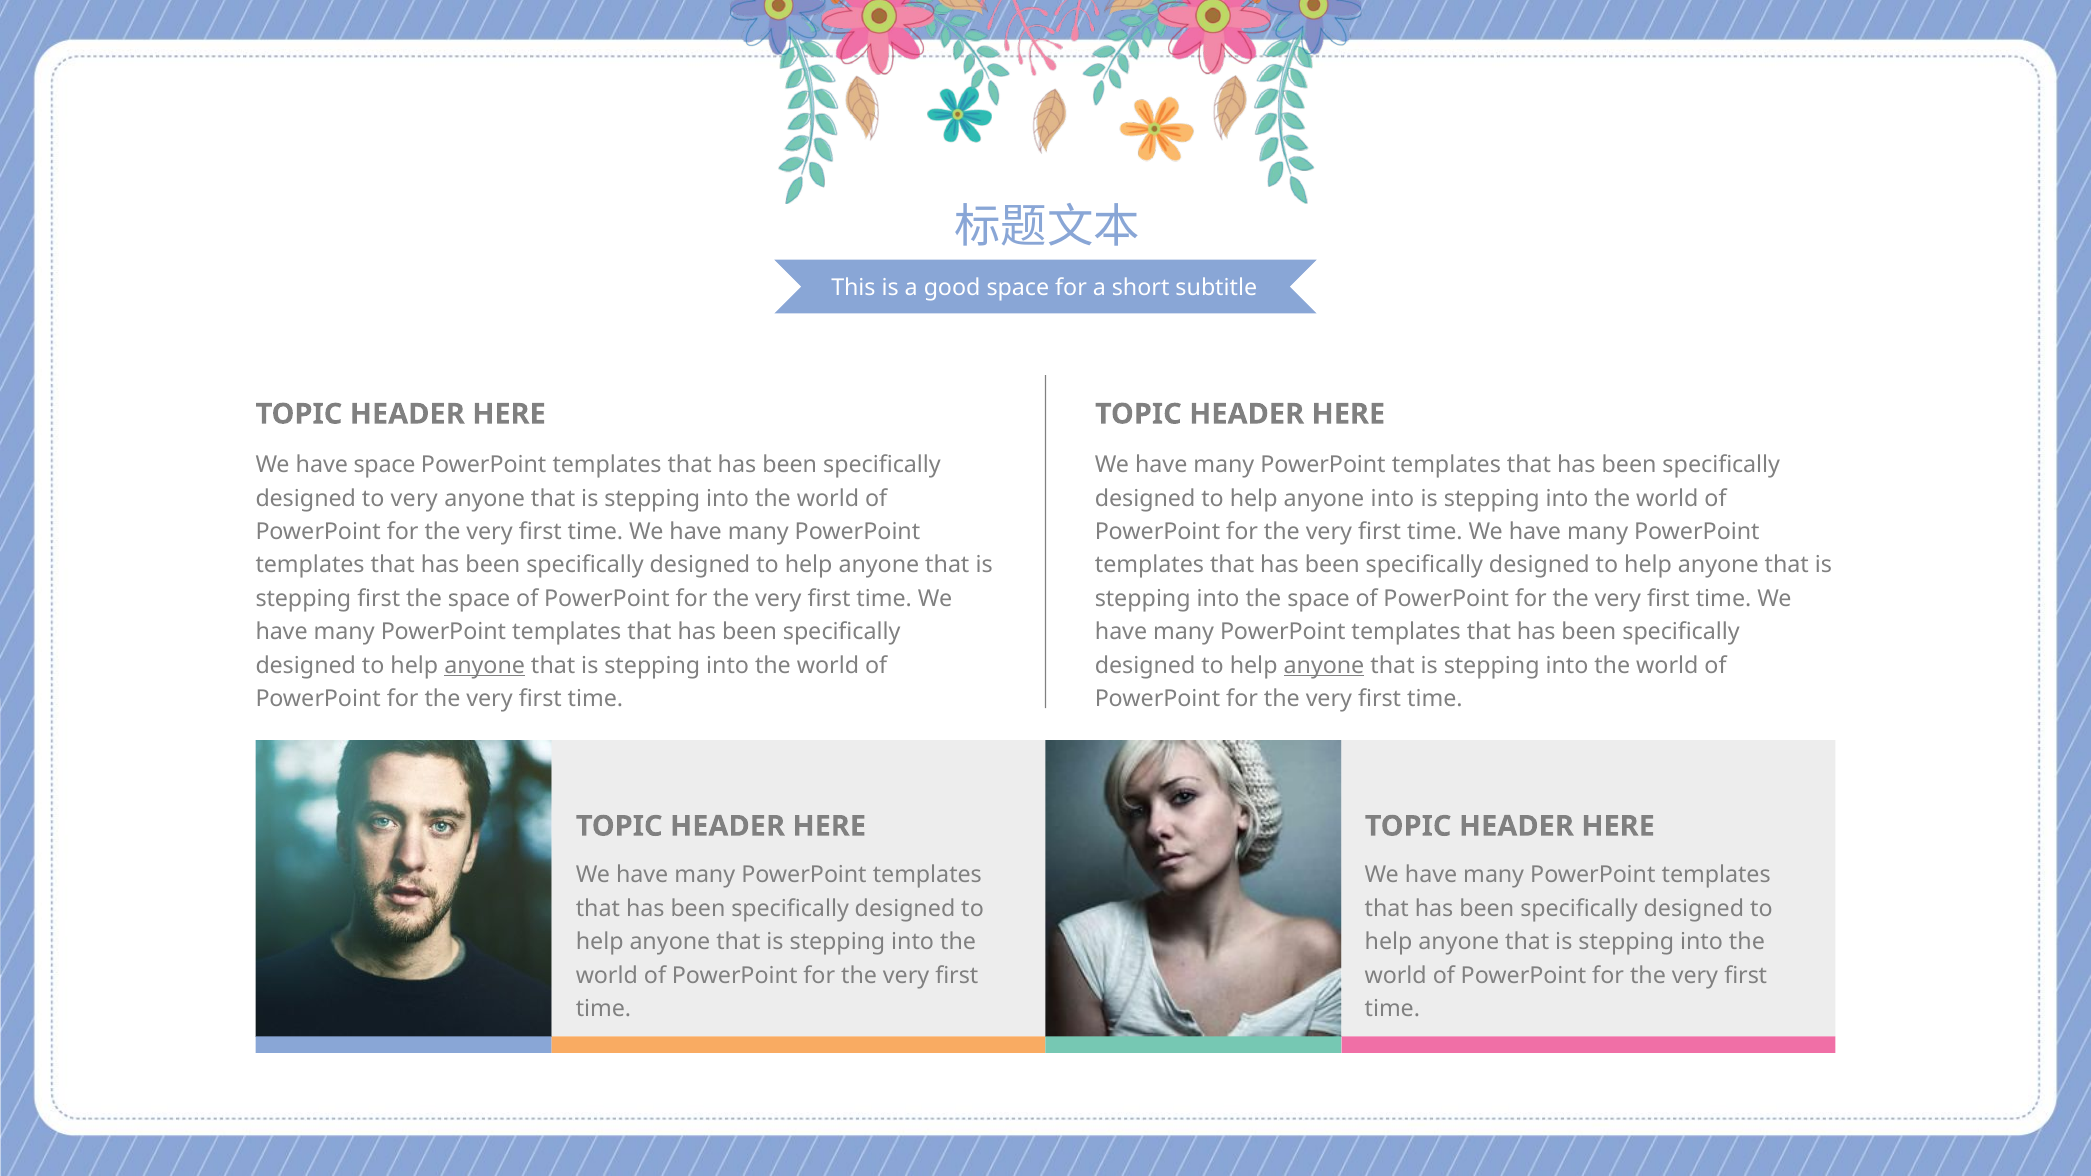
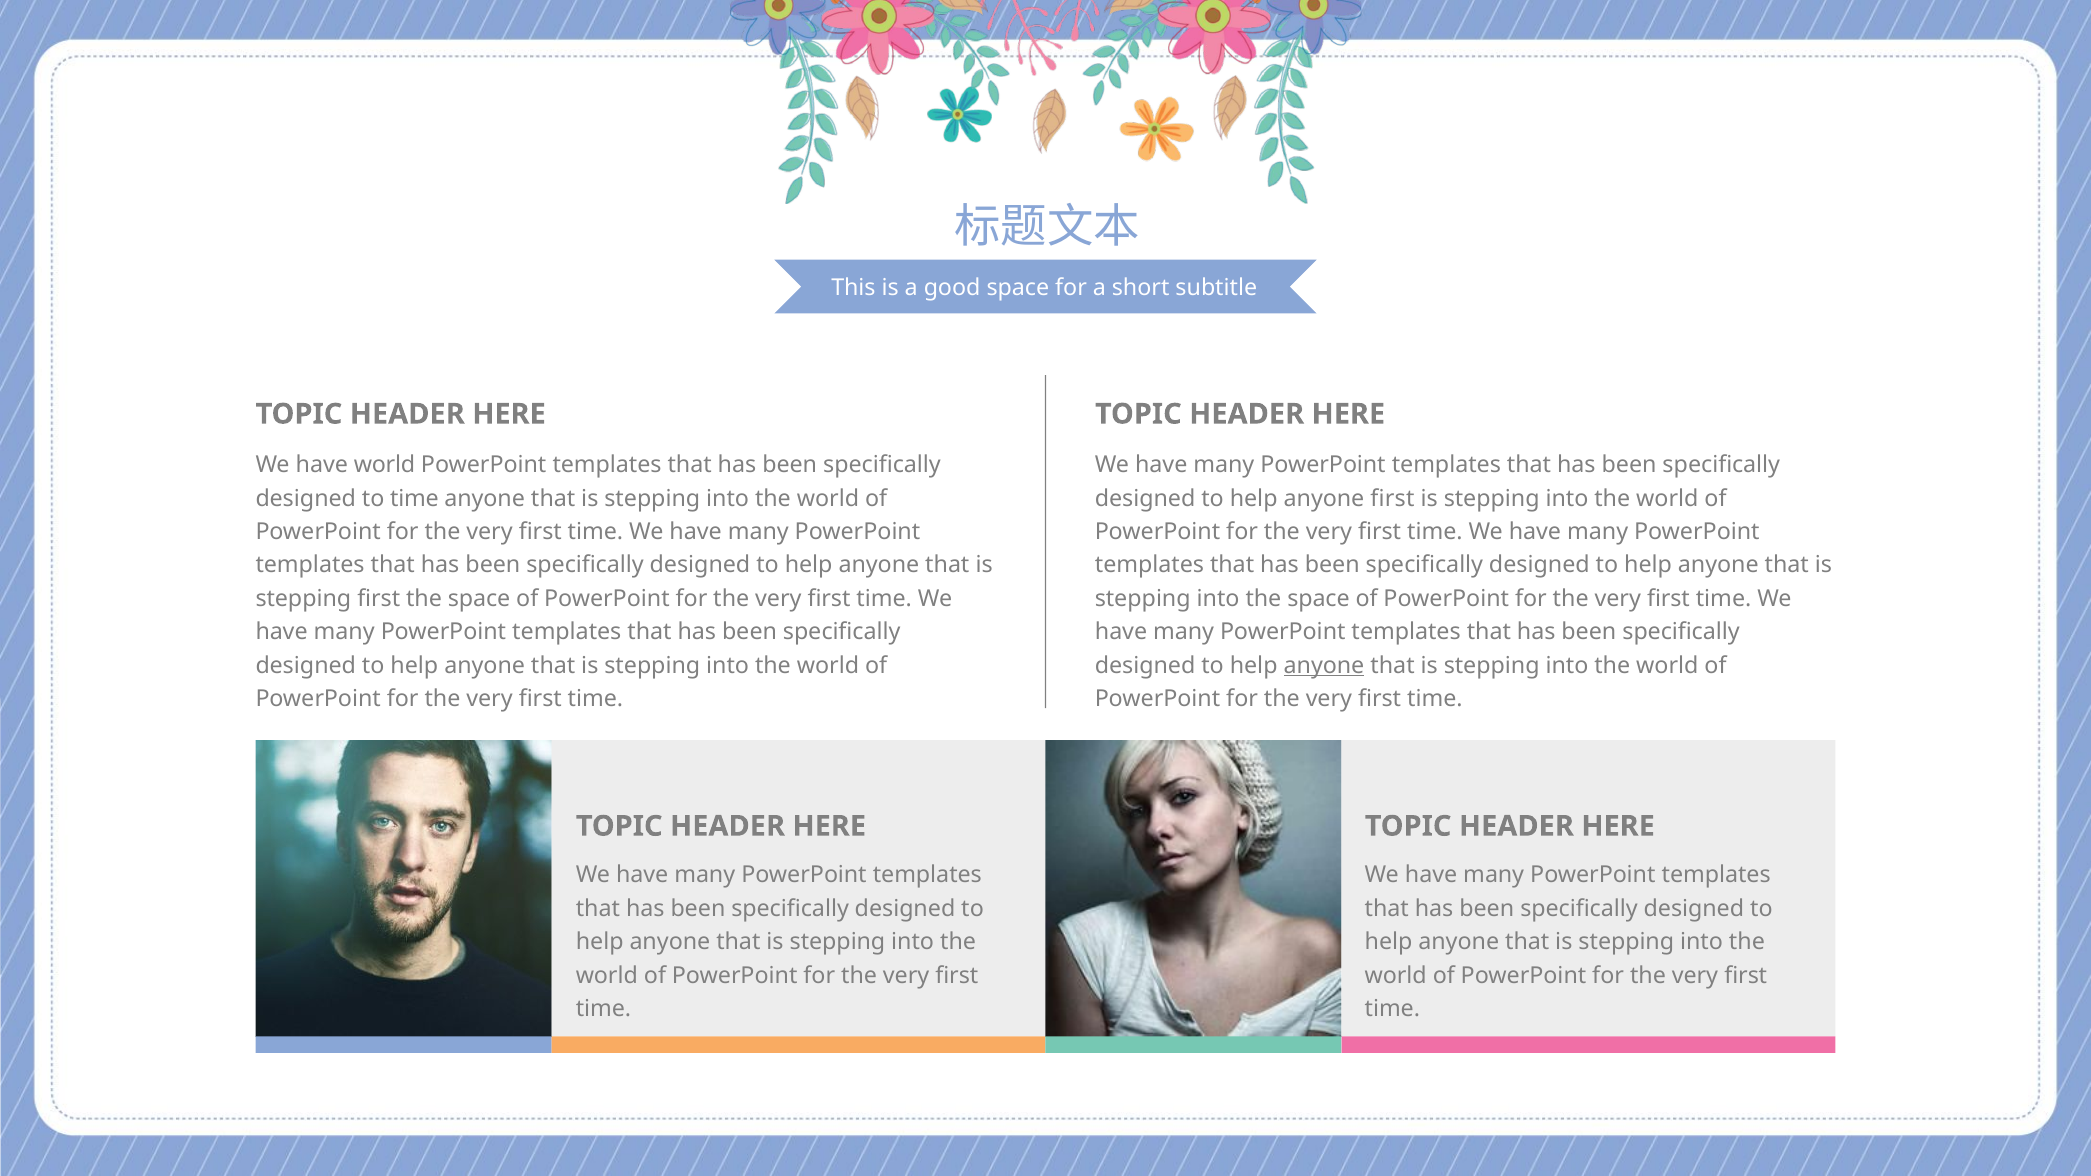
have space: space -> world (385, 465)
to very: very -> time (414, 499)
anyone into: into -> first (1392, 499)
anyone underline: present -> none (485, 666)
